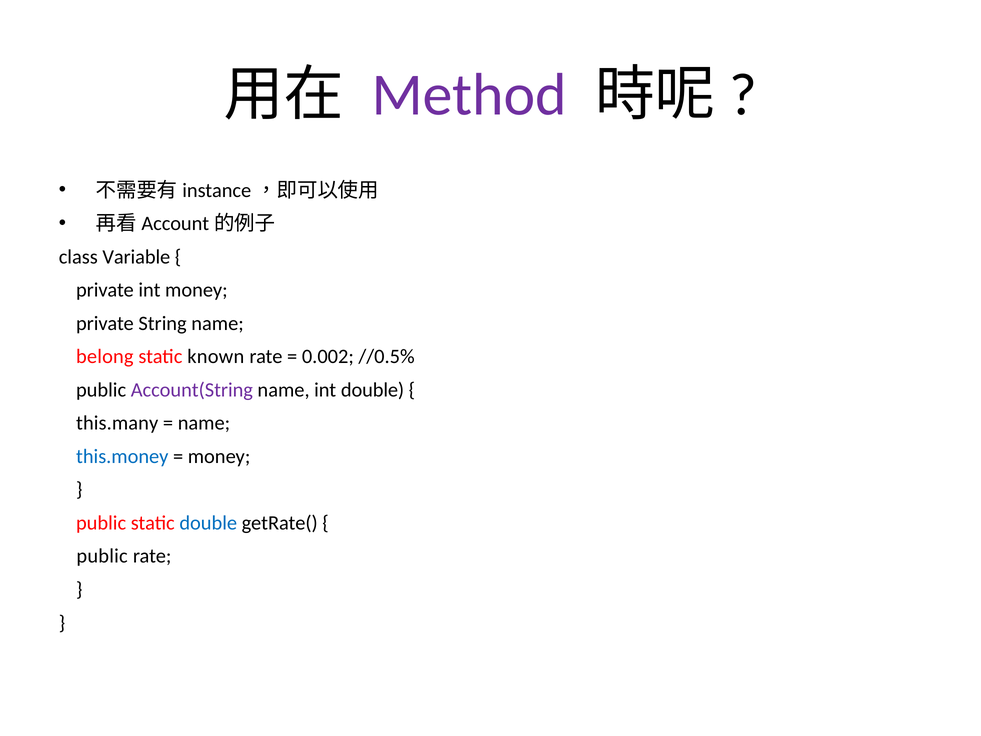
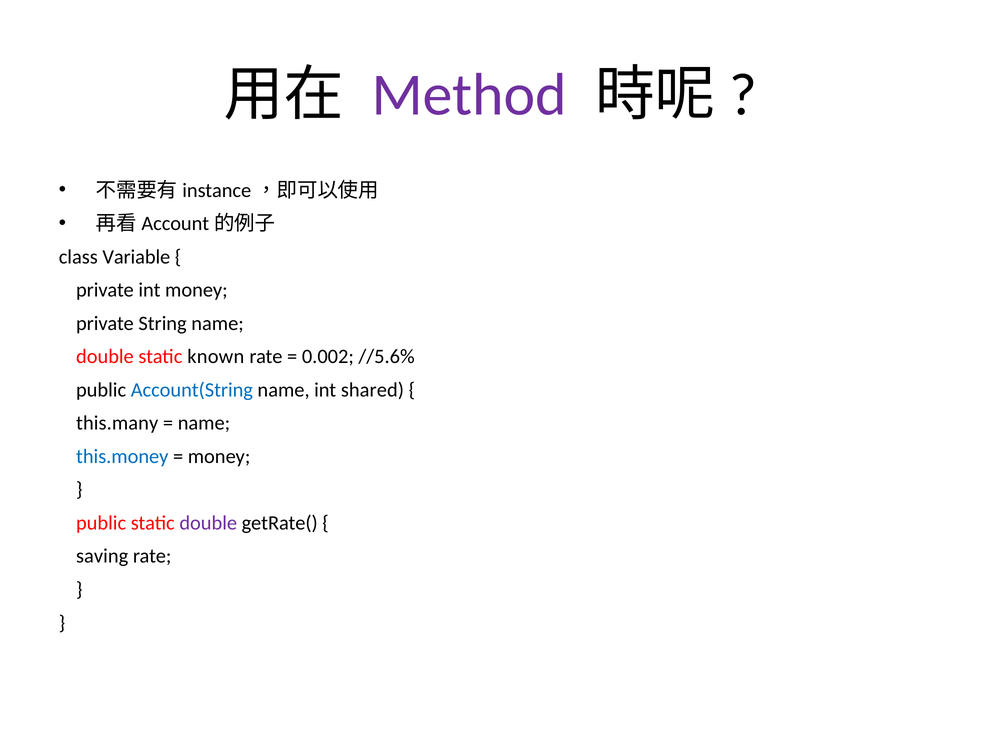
belong: belong -> double (105, 357)
//0.5%: //0.5% -> //5.6% (387, 357)
Account(String colour: purple -> blue (192, 390)
int double: double -> shared (372, 390)
double colour: blue -> purple (208, 523)
public: public -> saving (102, 556)
